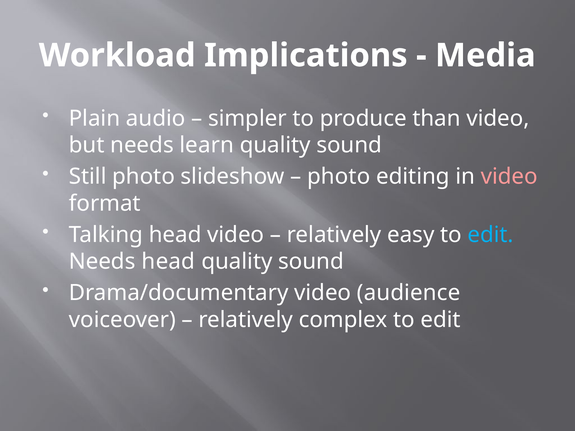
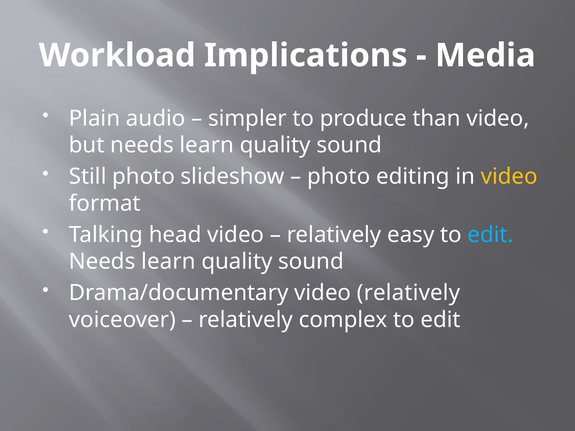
video colour: pink -> yellow (509, 177)
head: head -> learn (168, 262)
video audience: audience -> relatively (409, 293)
